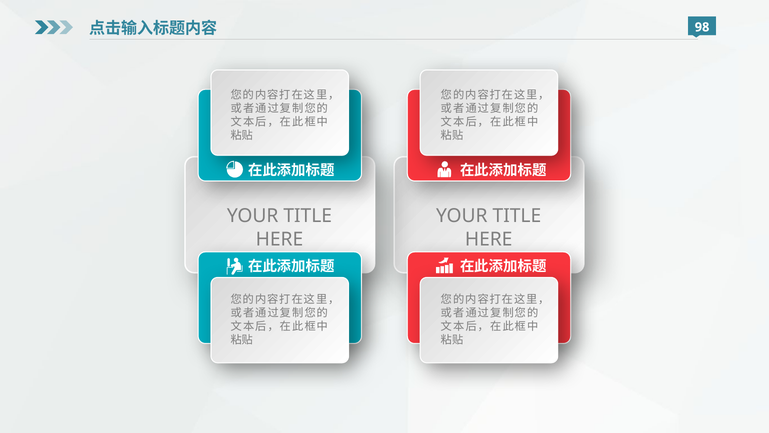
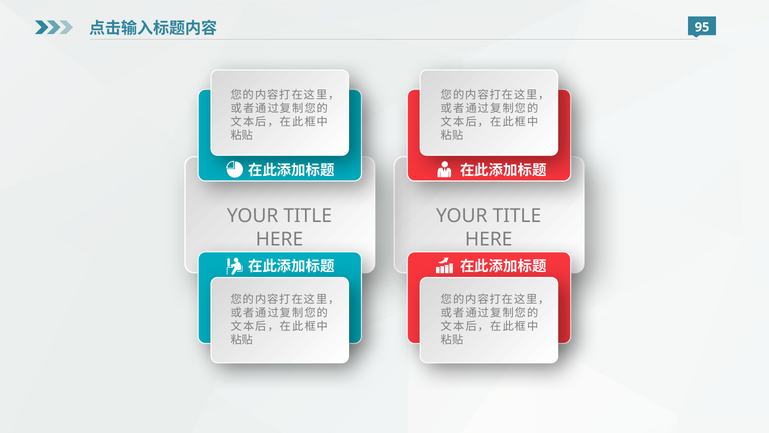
98: 98 -> 95 (702, 27)
